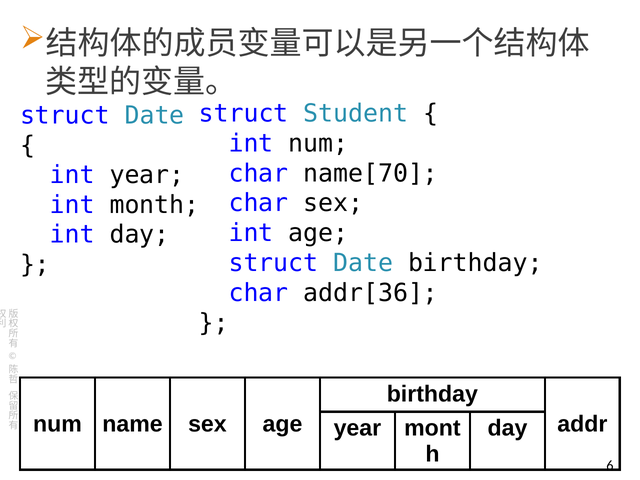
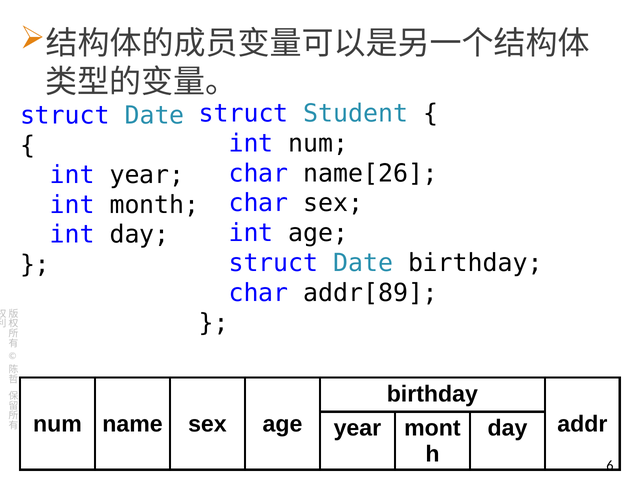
name[70: name[70 -> name[26 (371, 173)
addr[36: addr[36 -> addr[89 (371, 293)
